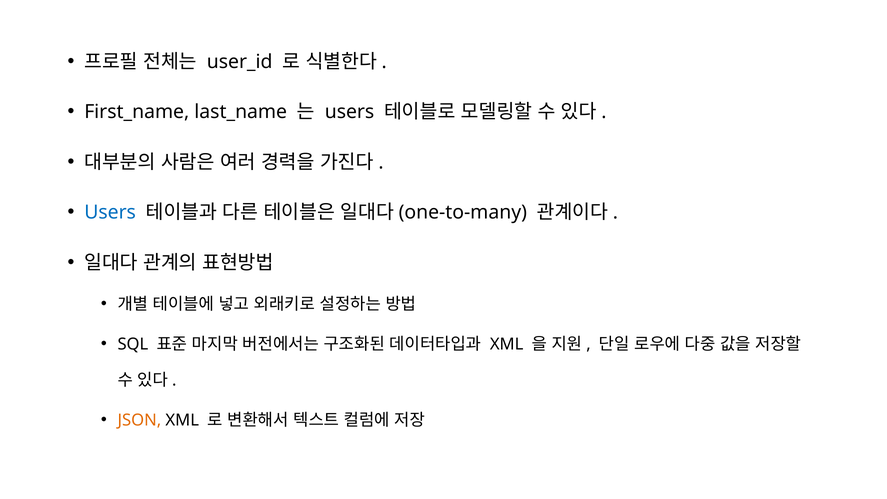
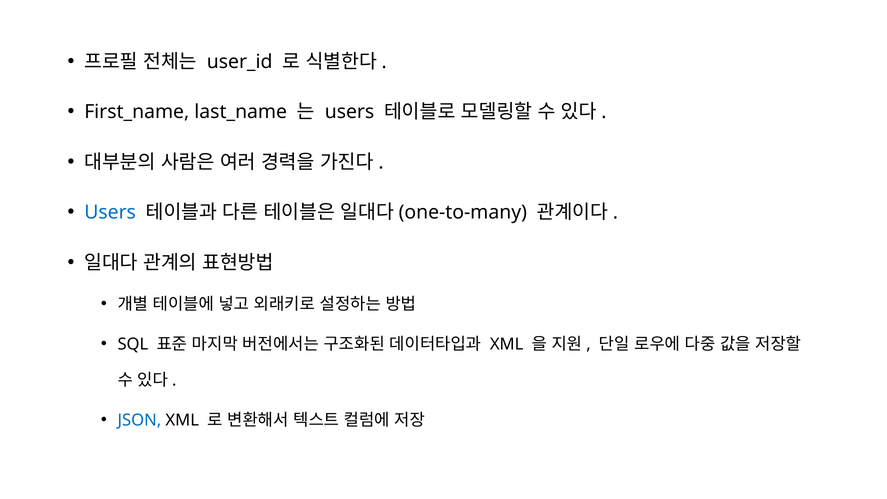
JSON colour: orange -> blue (139, 420)
